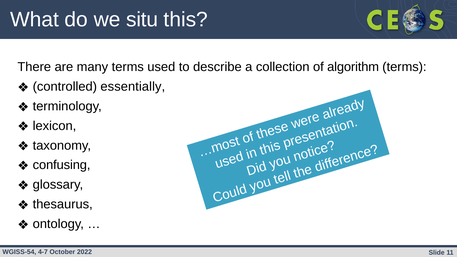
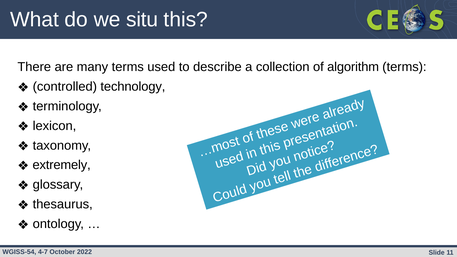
essentially: essentially -> technology (133, 87)
confusing: confusing -> extremely (62, 165)
